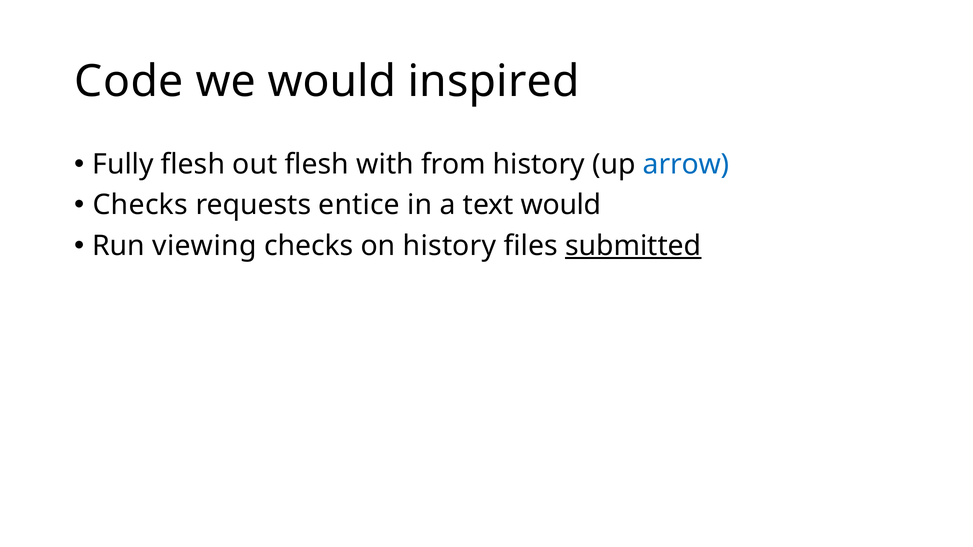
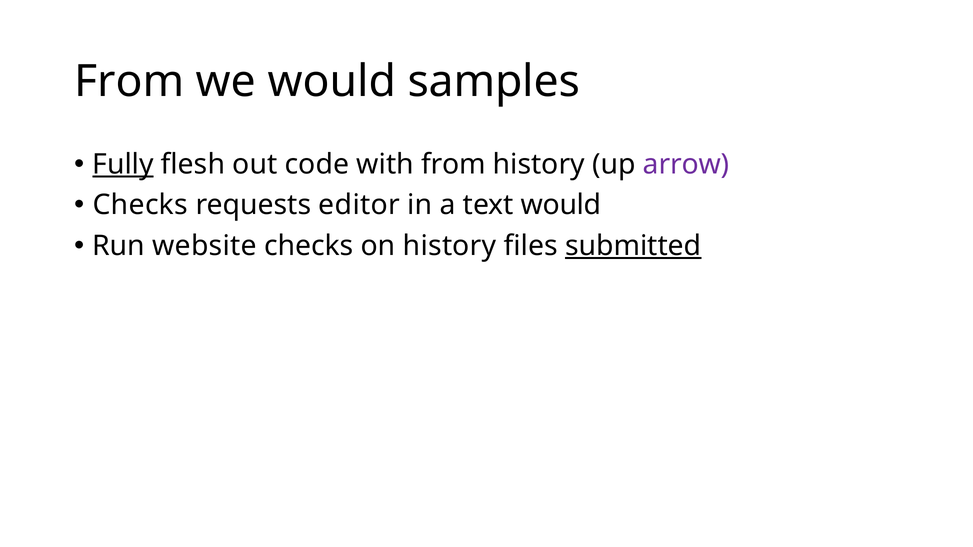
Code: Code -> From (129, 82)
inspired: inspired -> samples (494, 82)
Fully underline: none -> present (123, 164)
out flesh: flesh -> code (317, 164)
arrow colour: blue -> purple (686, 164)
entice: entice -> editor (359, 205)
viewing: viewing -> website (204, 246)
